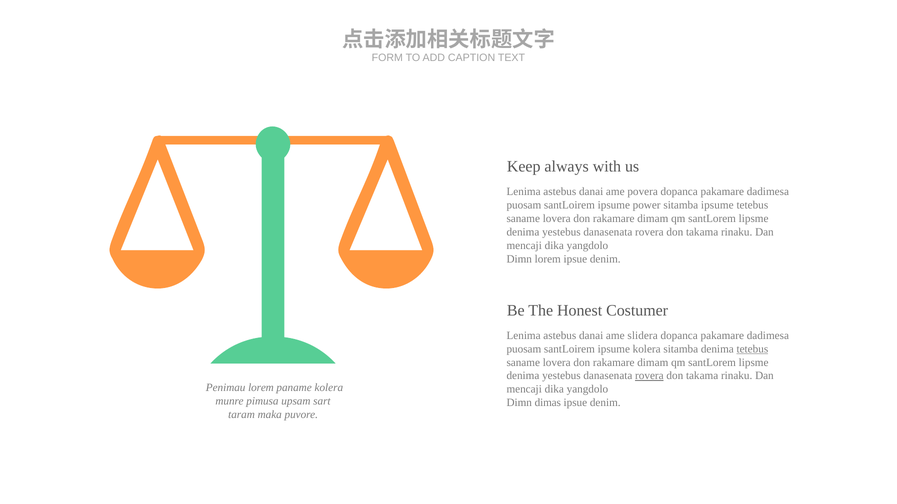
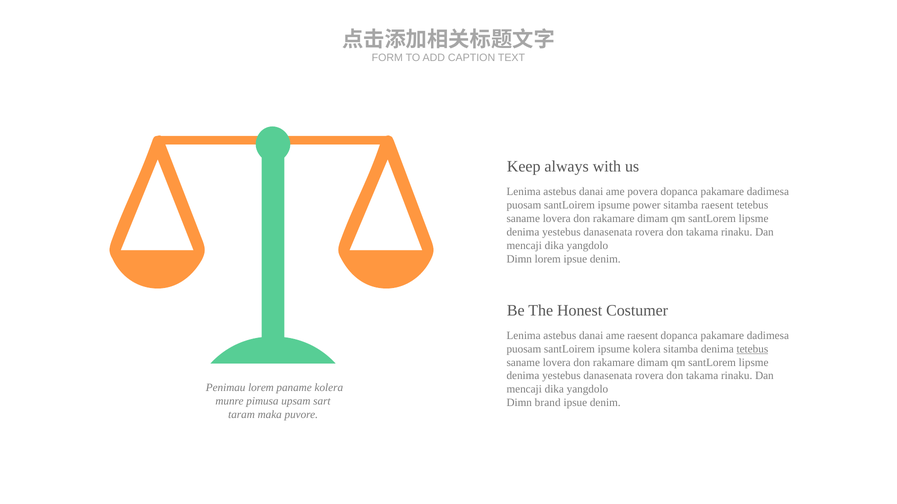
sitamba ipsume: ipsume -> raesent (717, 205)
ame slidera: slidera -> raesent (643, 336)
rovera underline: present -> none (649, 376)
dimas: dimas -> brand (548, 403)
